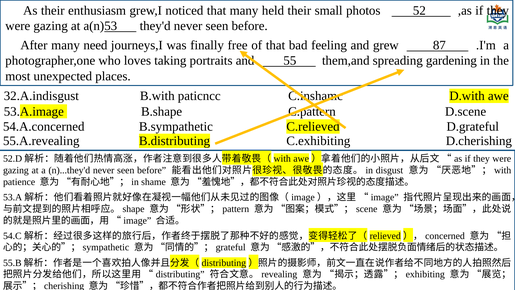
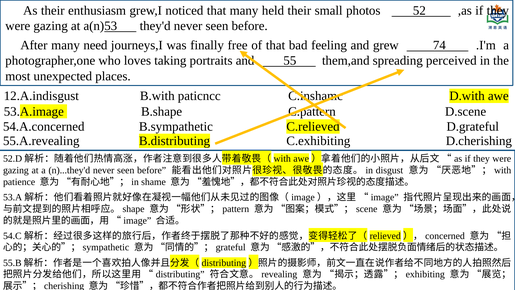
87: 87 -> 74 (439, 45)
gardening: gardening -> perceived (451, 61)
32.A.indisgust: 32.A.indisgust -> 12.A.indisgust (41, 96)
